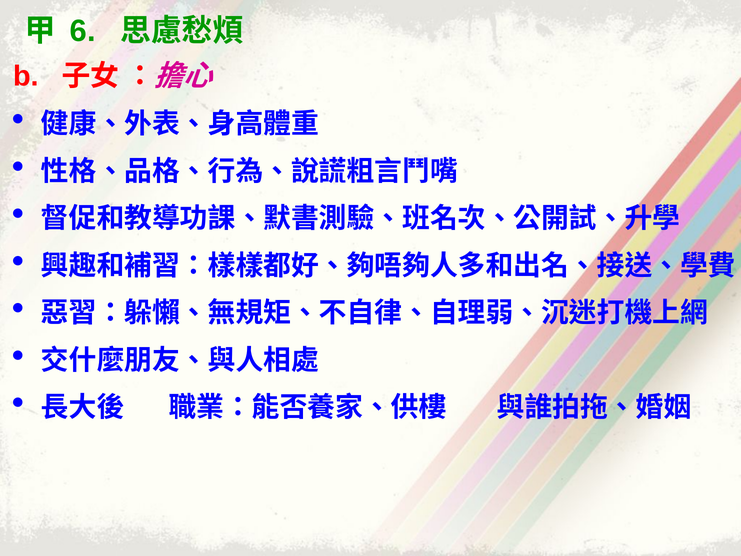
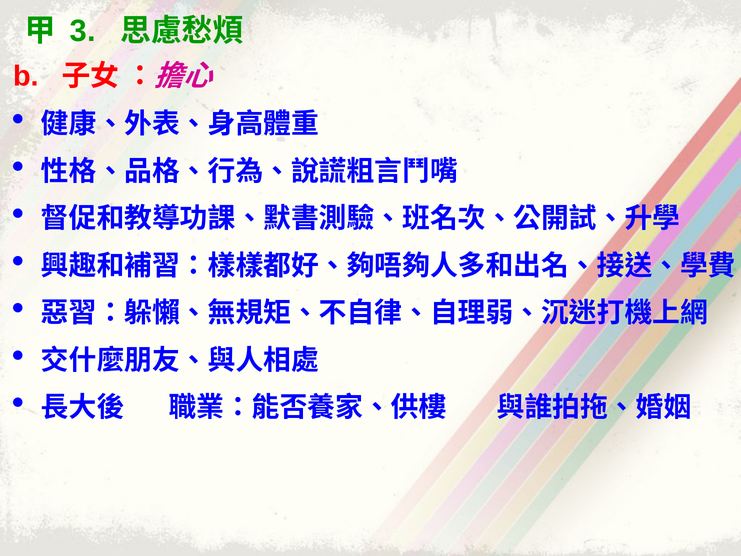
6: 6 -> 3 (83, 31)
